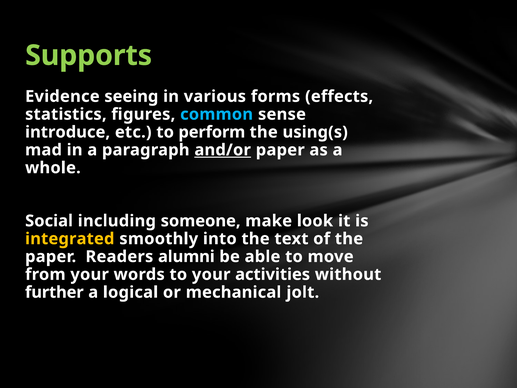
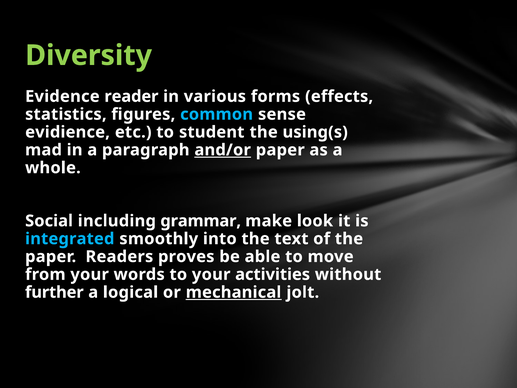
Supports: Supports -> Diversity (89, 55)
seeing: seeing -> reader (131, 96)
introduce: introduce -> evidience (68, 132)
perform: perform -> student (212, 132)
someone: someone -> grammar (201, 221)
integrated colour: yellow -> light blue (70, 239)
alumni: alumni -> proves (186, 256)
mechanical underline: none -> present (234, 292)
